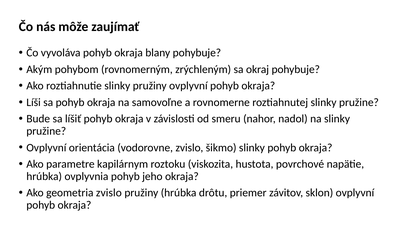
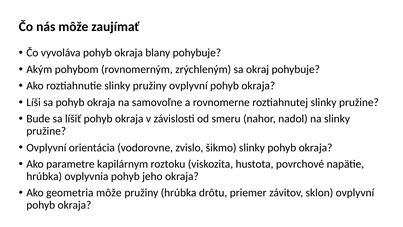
geometria zvislo: zvislo -> môže (109, 193)
